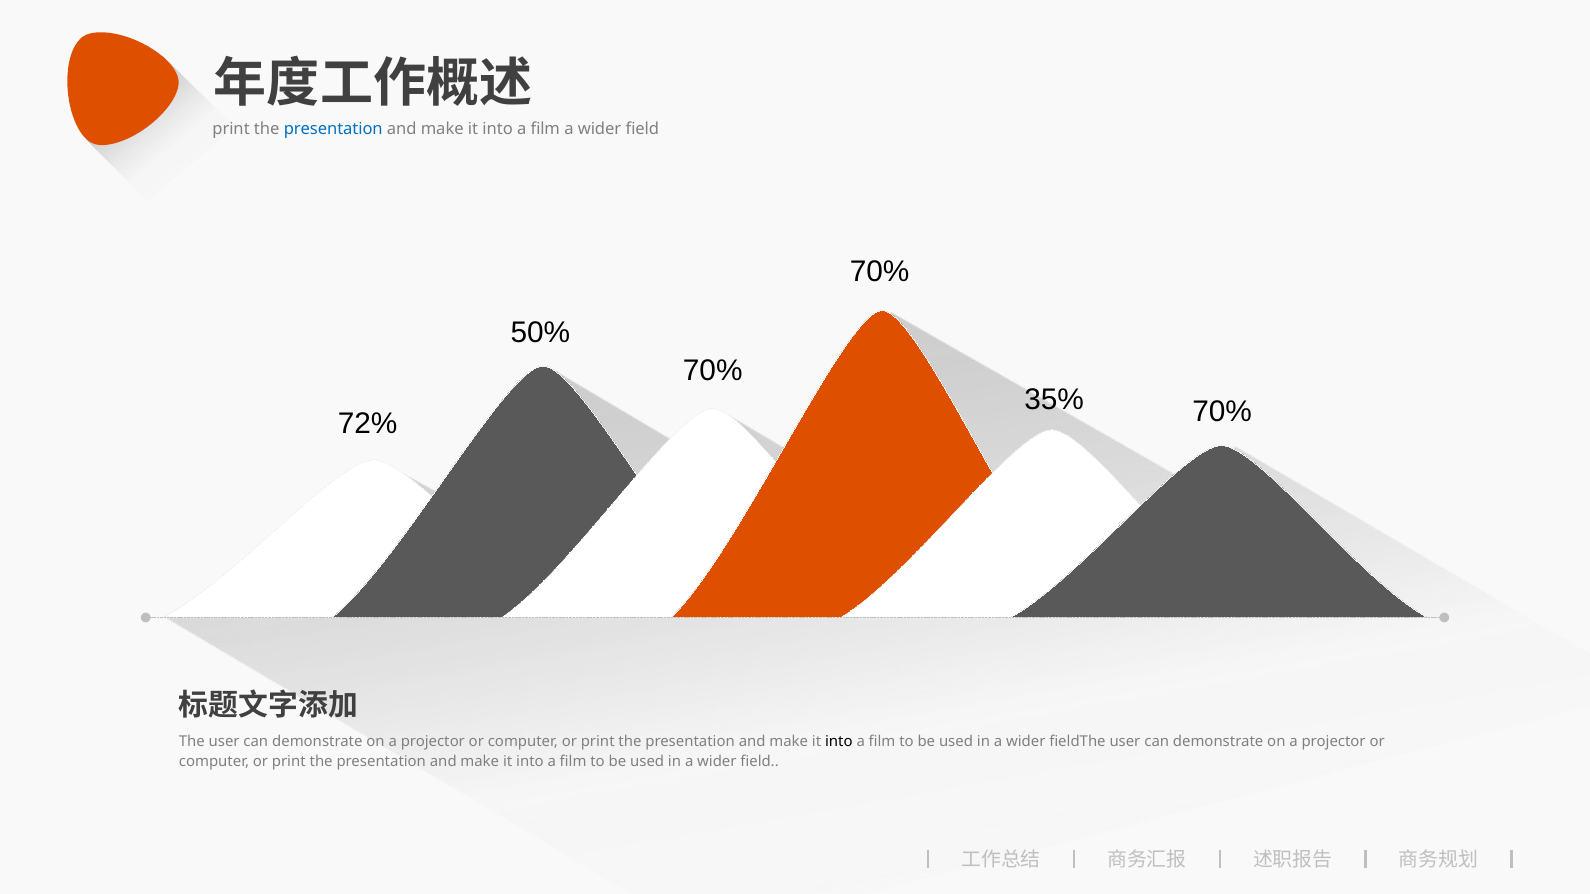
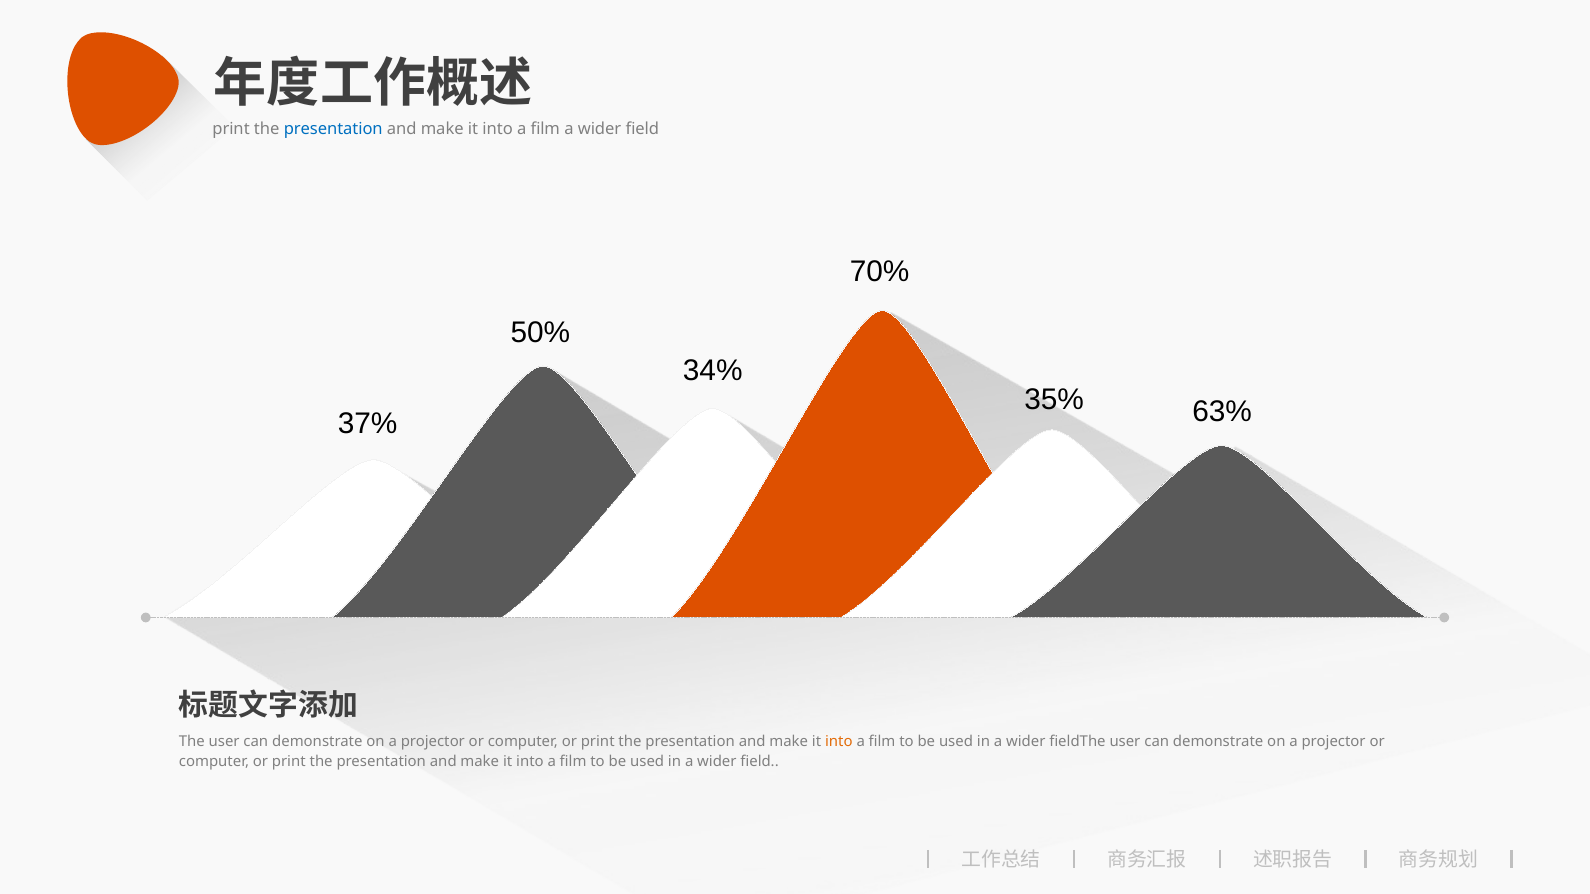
70%: 70% -> 34% (713, 371)
35% 70%: 70% -> 63% (1222, 412)
72%: 72% -> 37% (368, 424)
into colour: black -> orange (839, 742)
